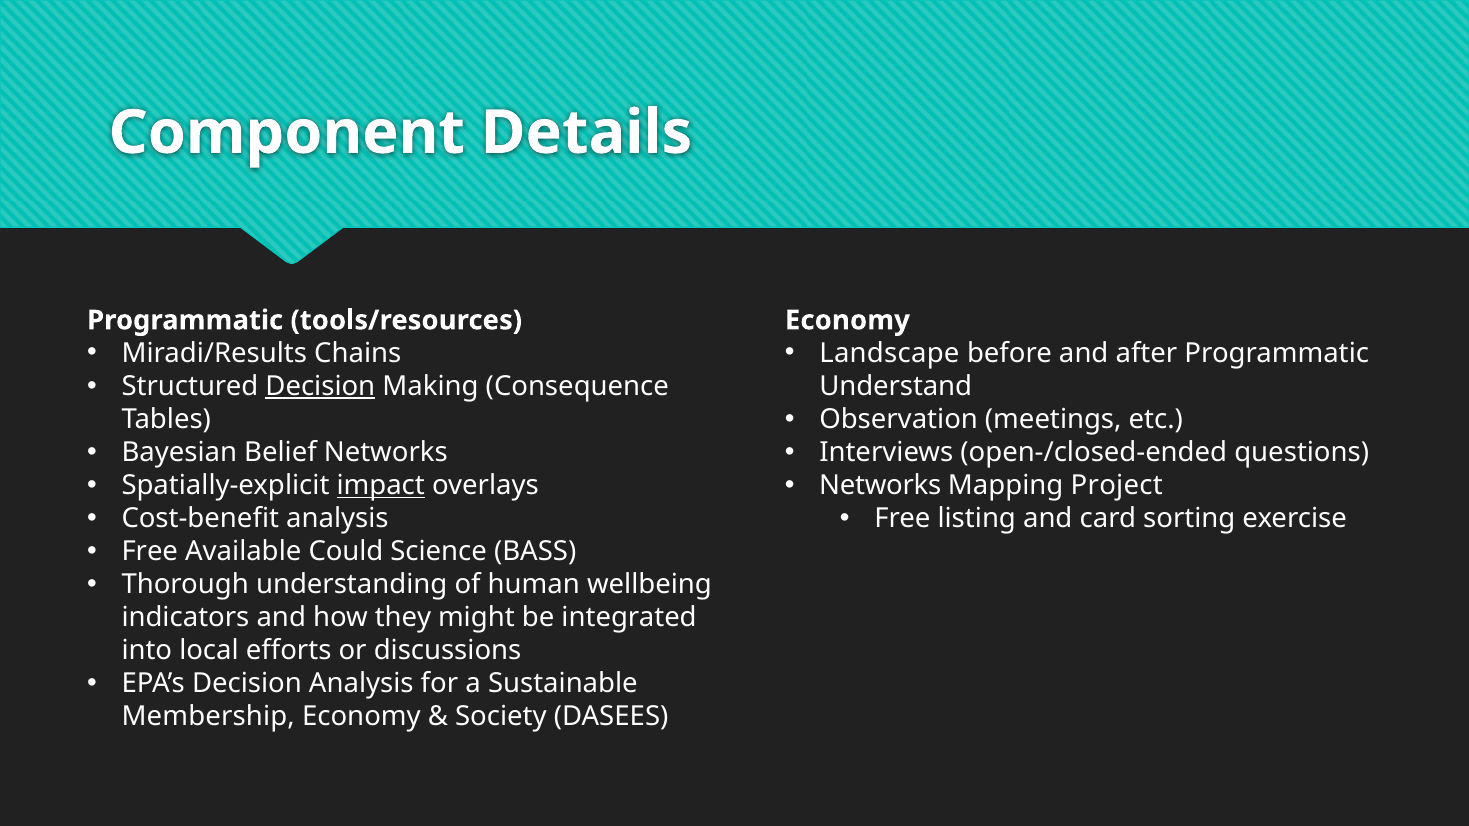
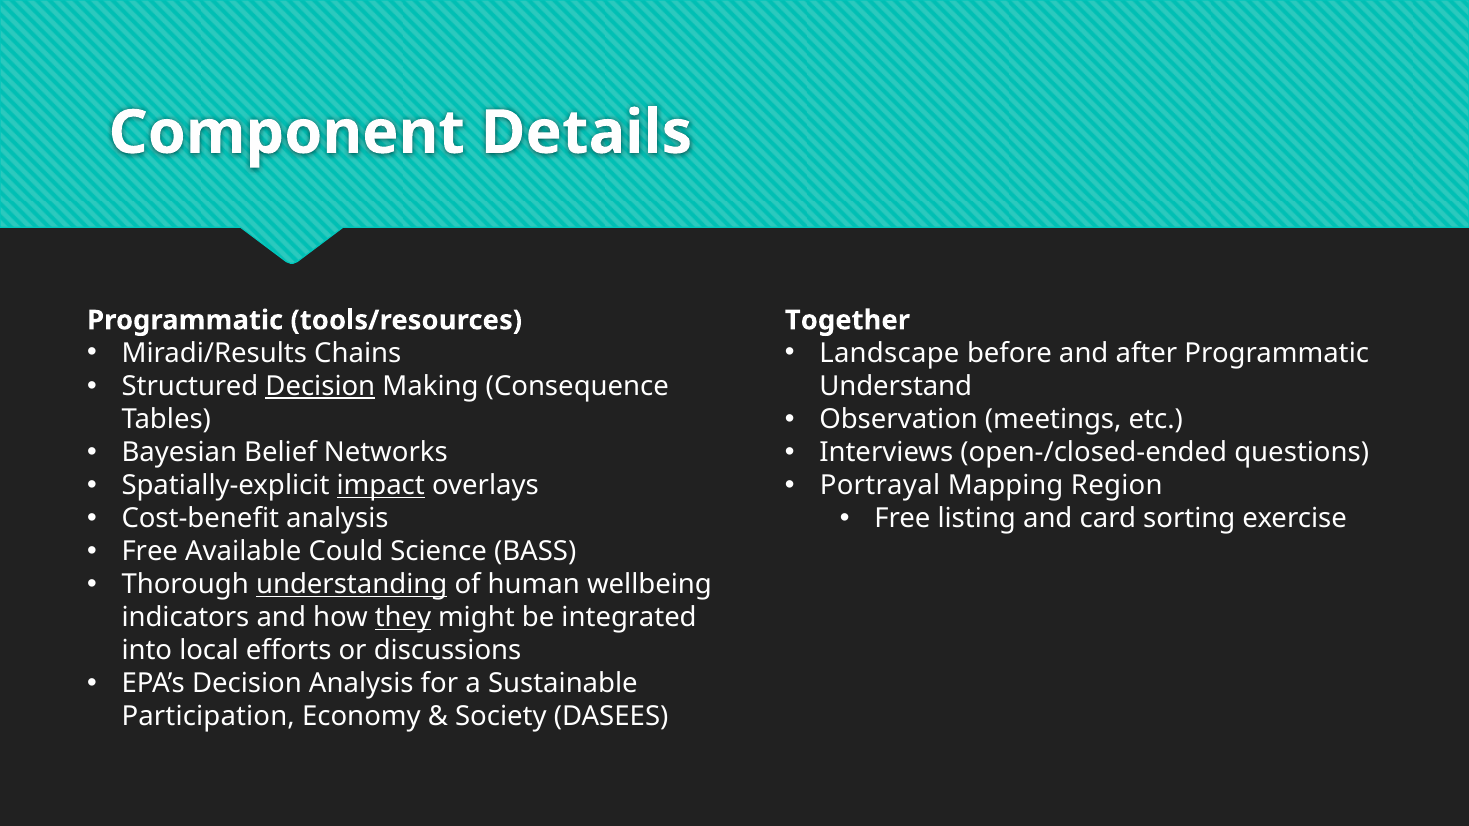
Economy: Economy -> Together (847, 320)
Networks: Networks -> Portrayal (880, 486)
Project: Project -> Region (1117, 486)
understanding underline: none -> present (352, 585)
they underline: none -> present (403, 618)
Membership: Membership -> Participation (208, 717)
